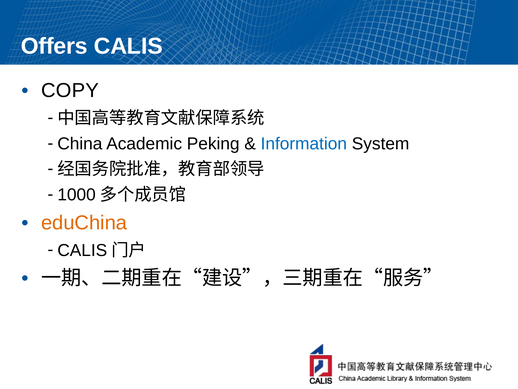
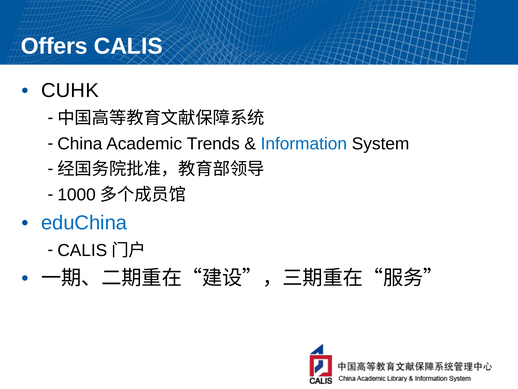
COPY: COPY -> CUHK (70, 91)
Peking: Peking -> Trends (213, 144)
eduChina colour: orange -> blue (84, 223)
